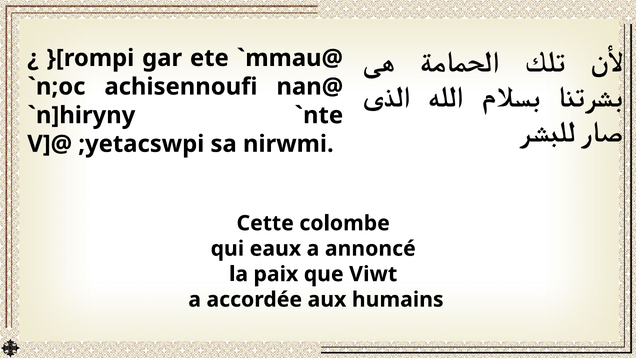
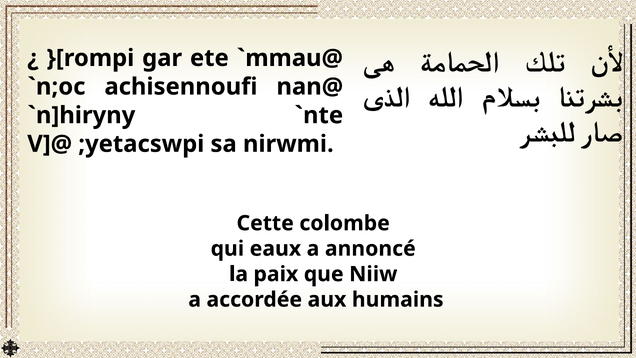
Viwt: Viwt -> Niiw (373, 274)
